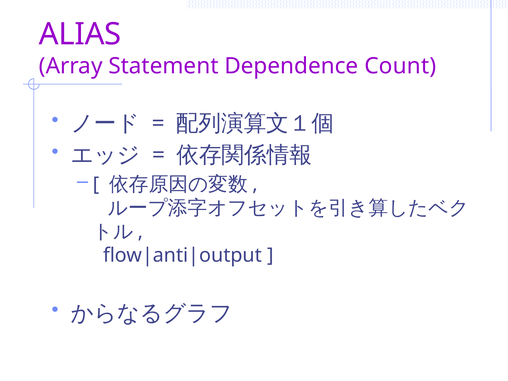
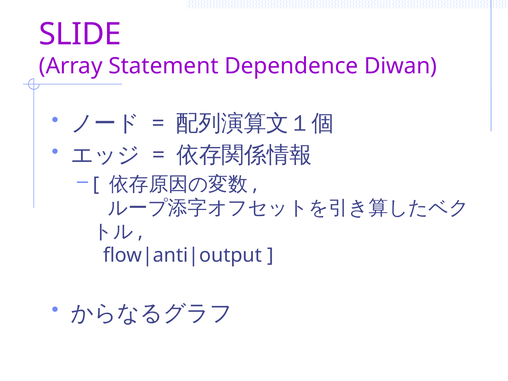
ALIAS: ALIAS -> SLIDE (80, 34)
Count: Count -> Diwan (401, 66)
